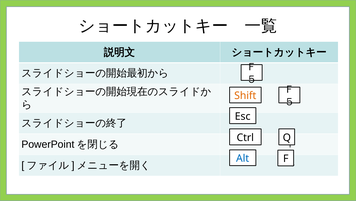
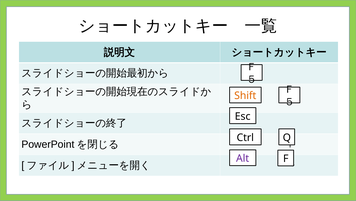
Alt colour: blue -> purple (243, 158)
